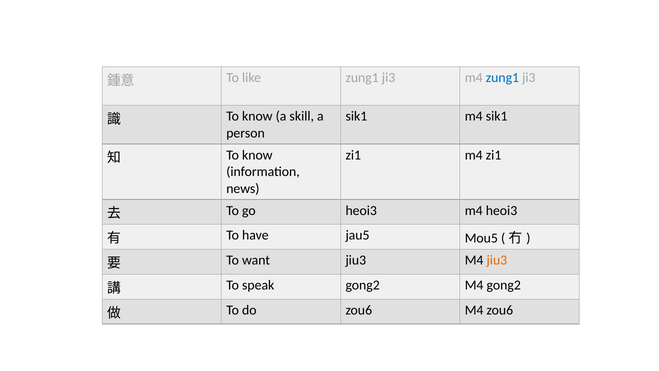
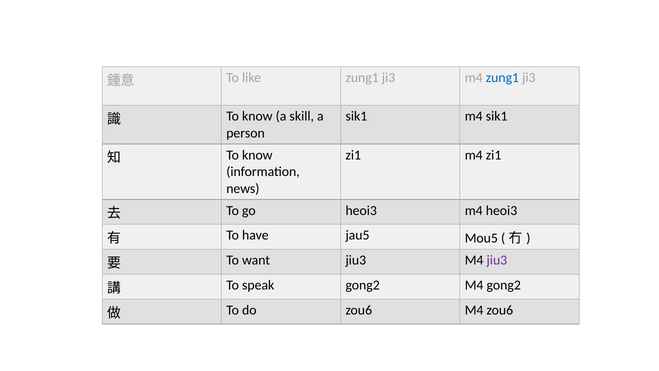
jiu3 colour: orange -> purple (497, 260)
